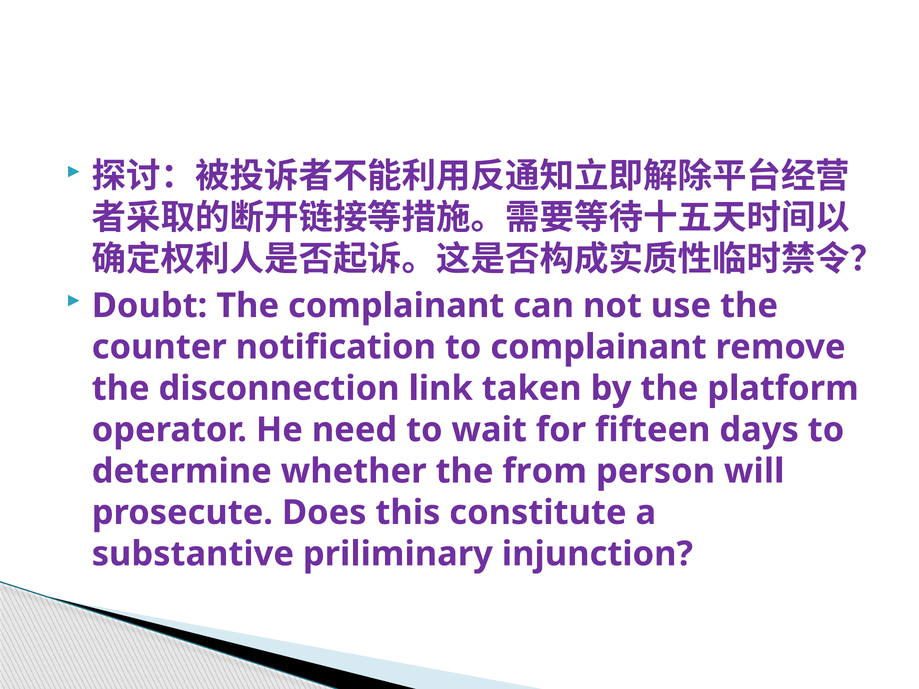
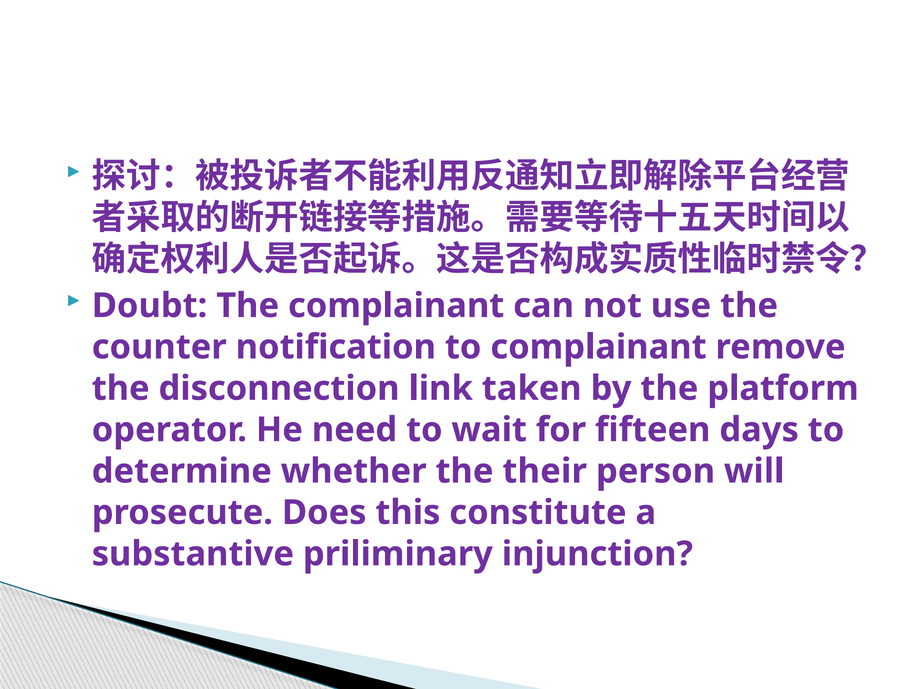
from: from -> their (545, 471)
